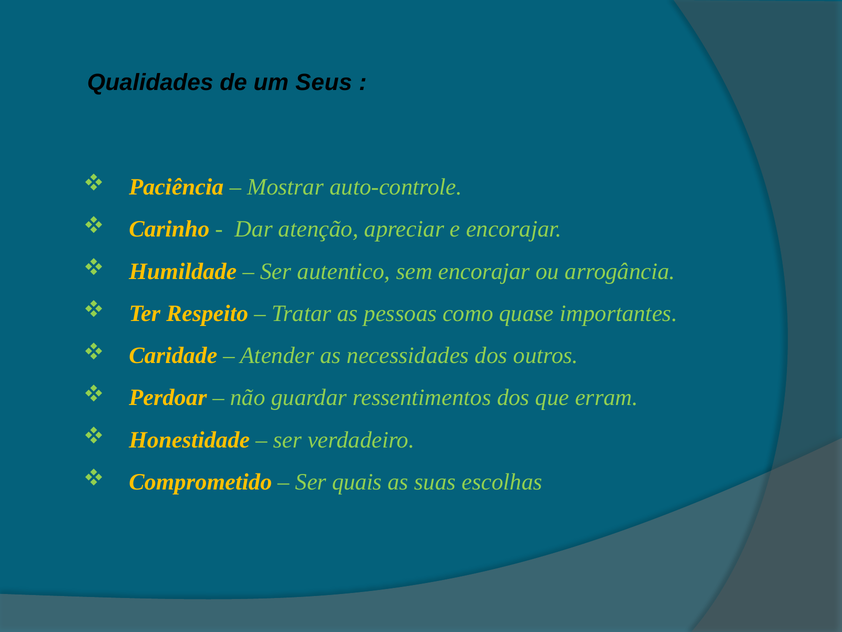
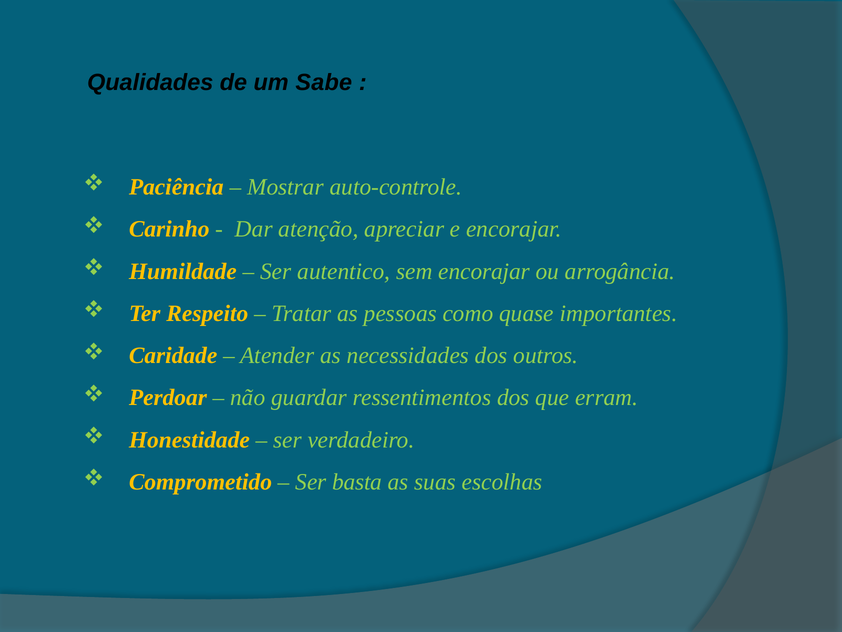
Seus: Seus -> Sabe (324, 82)
quais: quais -> basta (357, 482)
